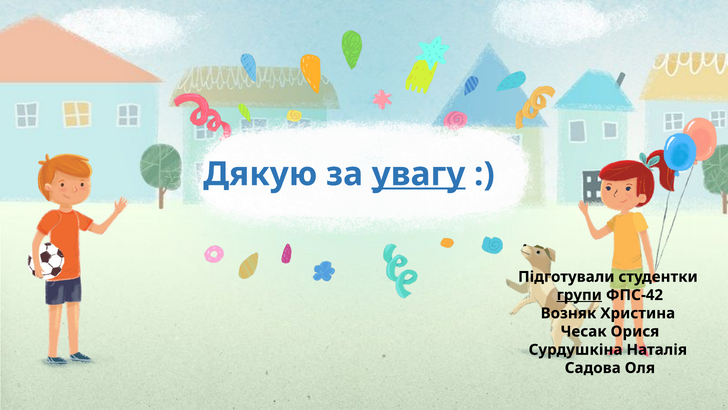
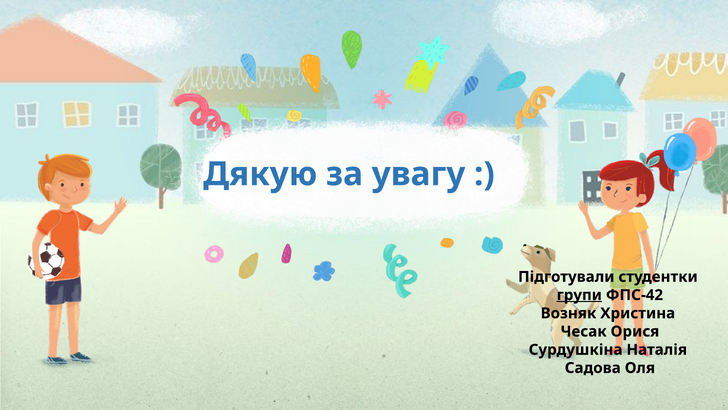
увагу underline: present -> none (419, 174)
